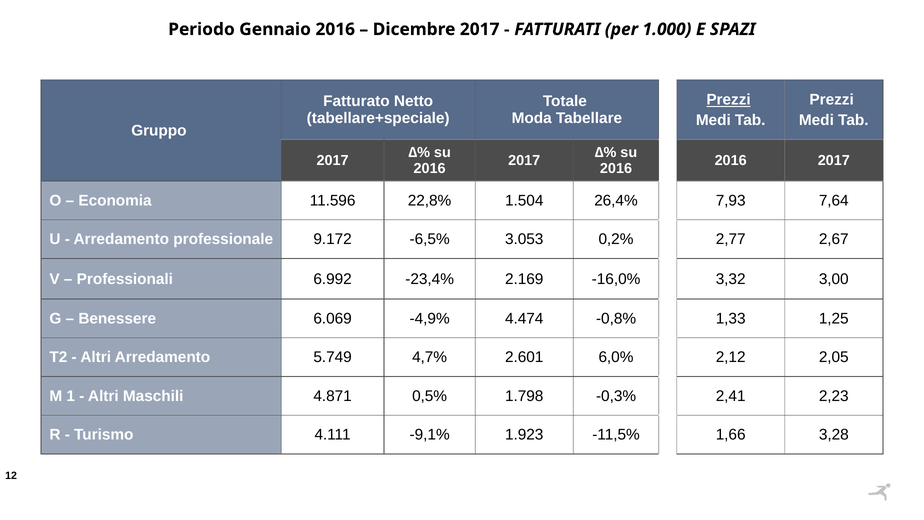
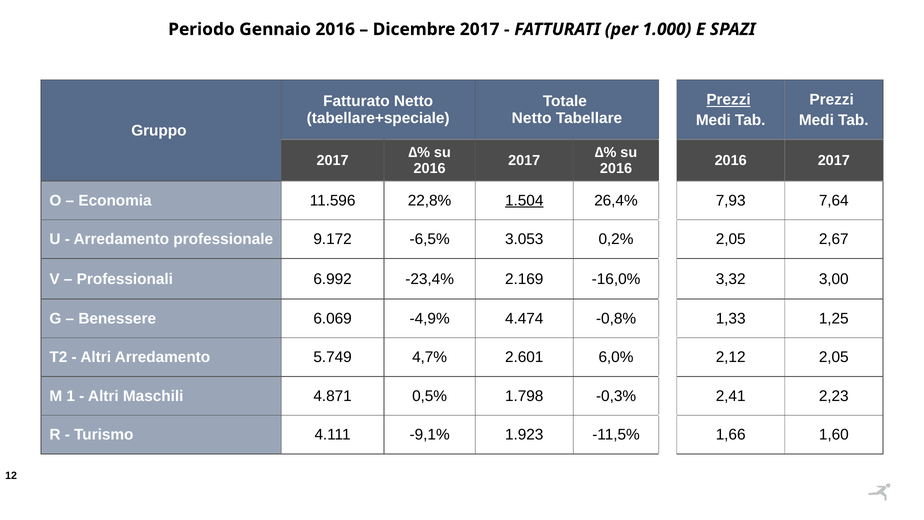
Moda: Moda -> Netto (532, 118)
1.504 underline: none -> present (524, 200)
0,2% 2,77: 2,77 -> 2,05 (731, 239)
3,28: 3,28 -> 1,60 (834, 435)
